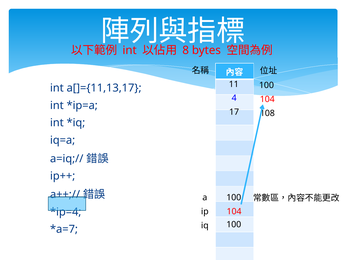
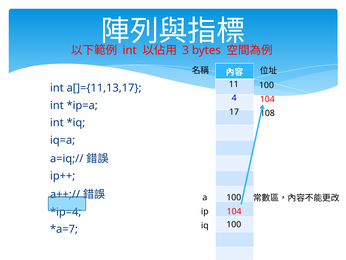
8: 8 -> 3 (186, 50)
